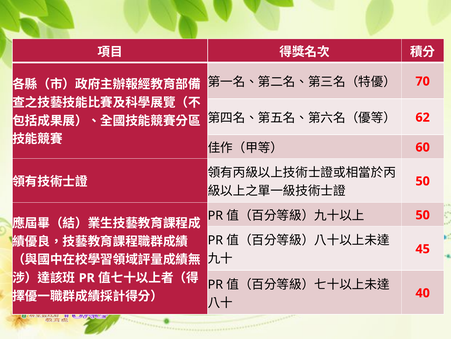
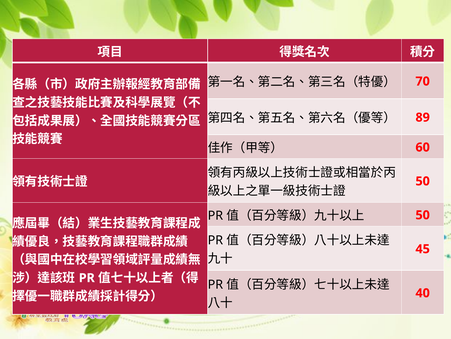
62: 62 -> 89 (423, 117)
